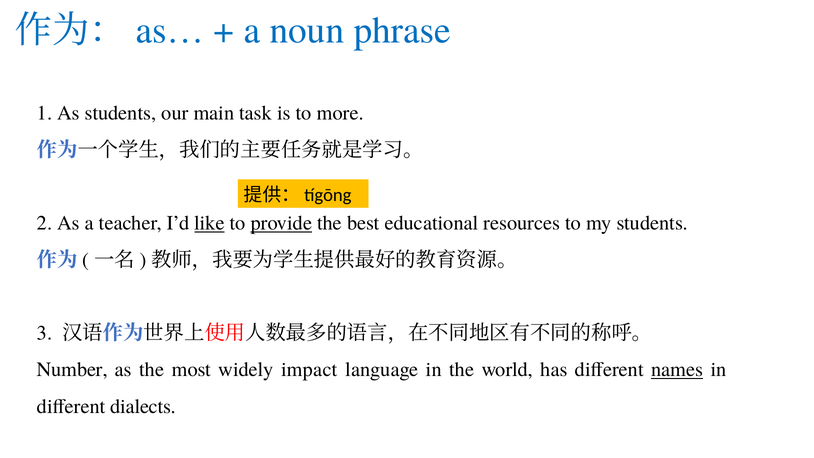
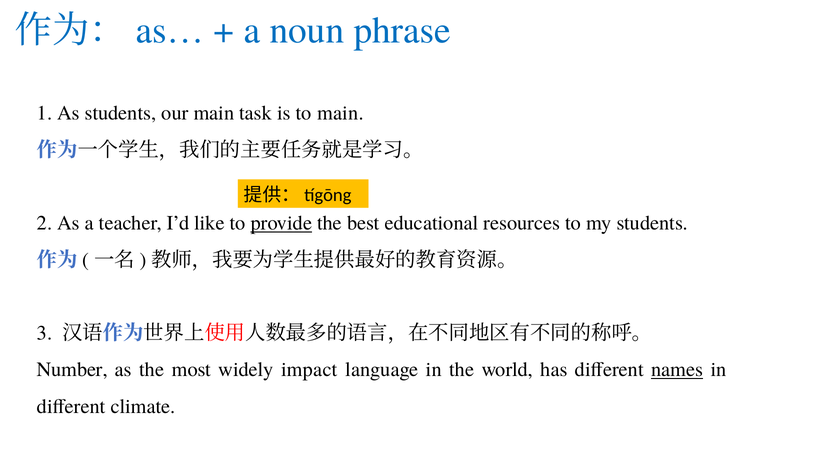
to more: more -> main (340, 113)
like underline: present -> none (209, 223)
dialects: dialects -> climate (143, 406)
